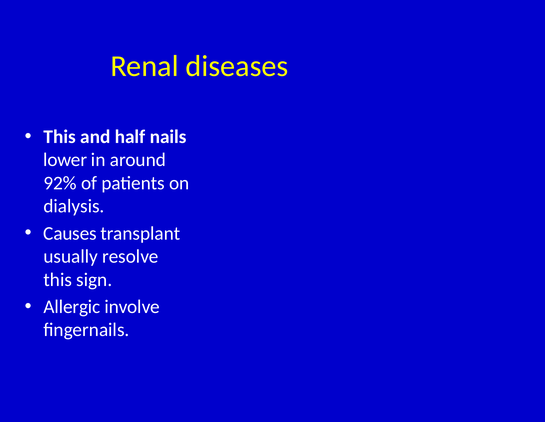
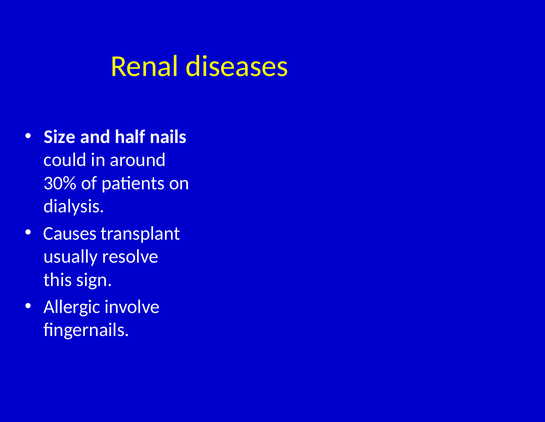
This: This -> Size (60, 136)
lower: lower -> could (65, 160)
92%: 92% -> 30% (60, 183)
